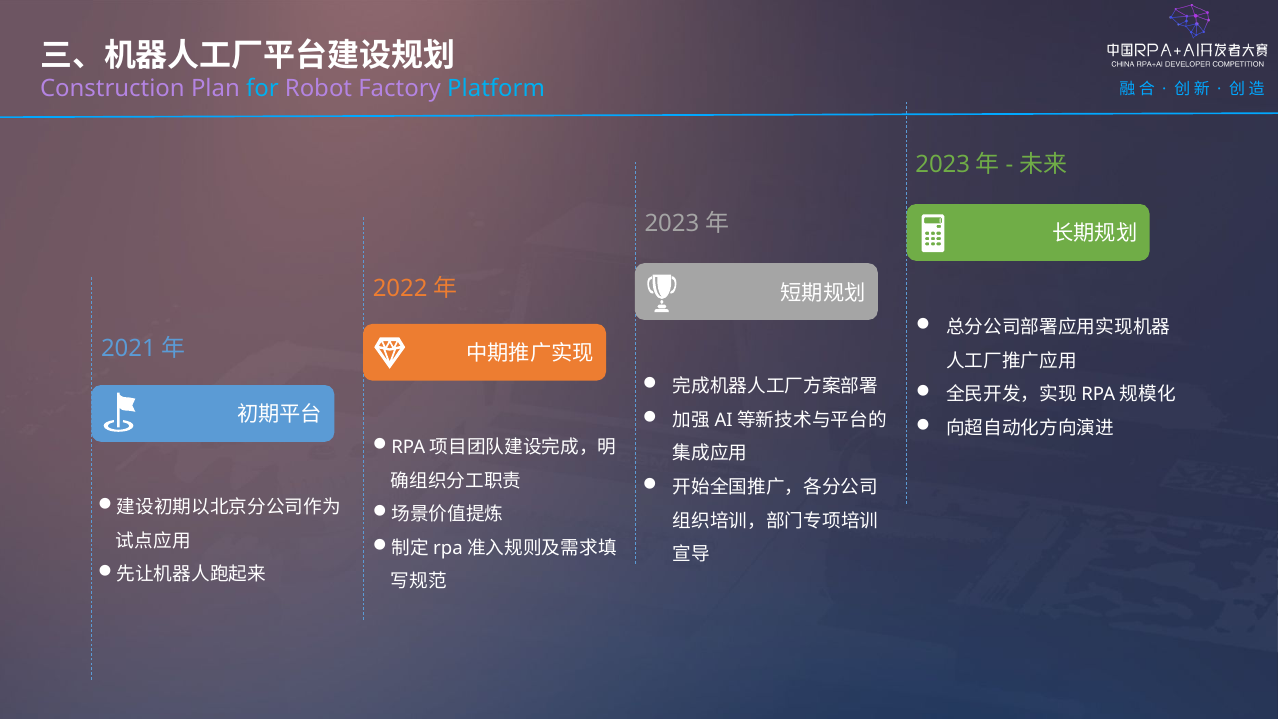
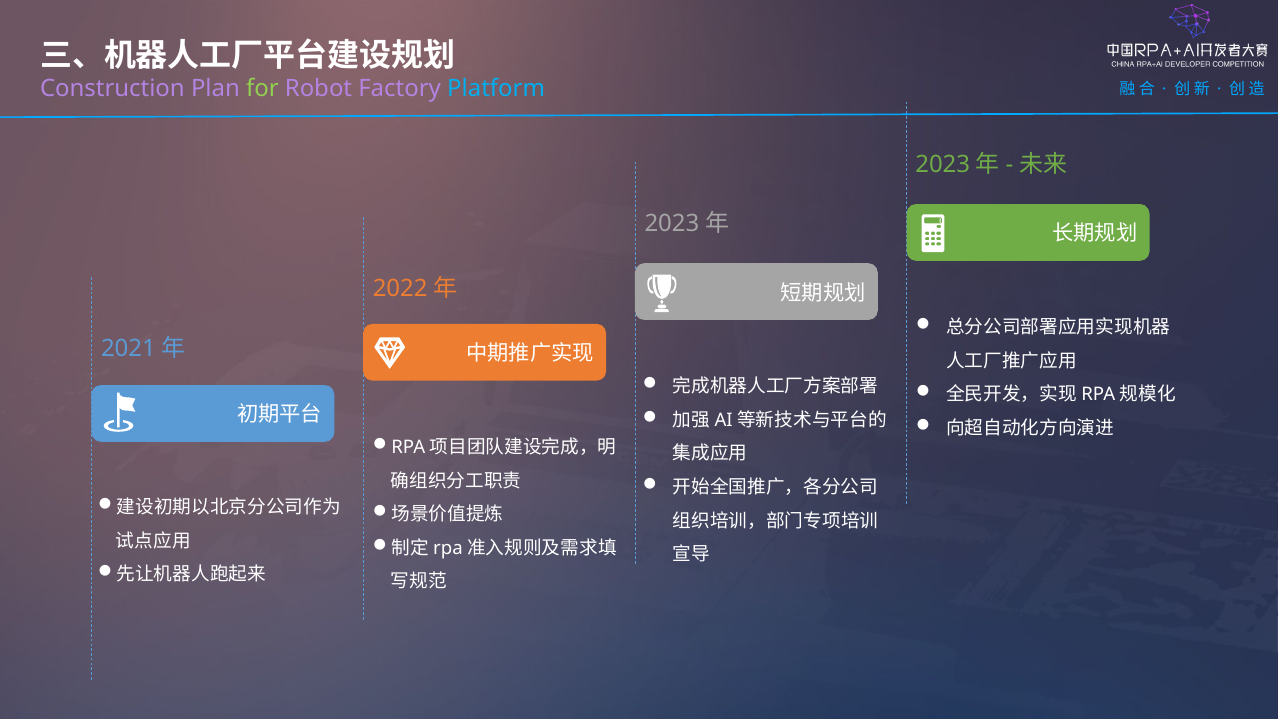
for colour: light blue -> light green (262, 89)
